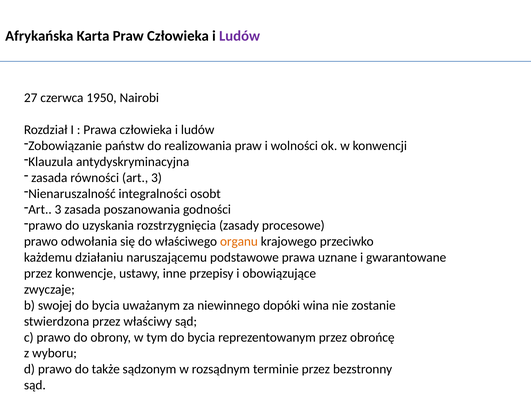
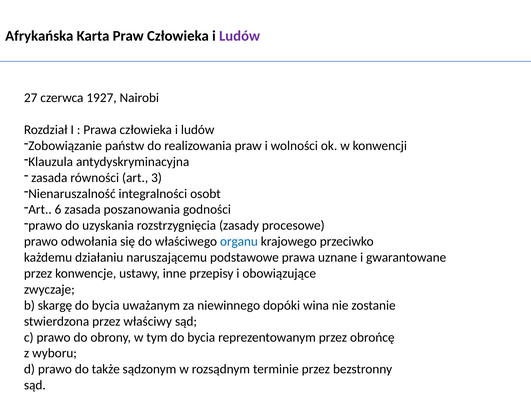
1950: 1950 -> 1927 (102, 98)
3: 3 -> 6 (58, 209)
organu colour: orange -> blue (239, 241)
swojej: swojej -> skargę (55, 305)
